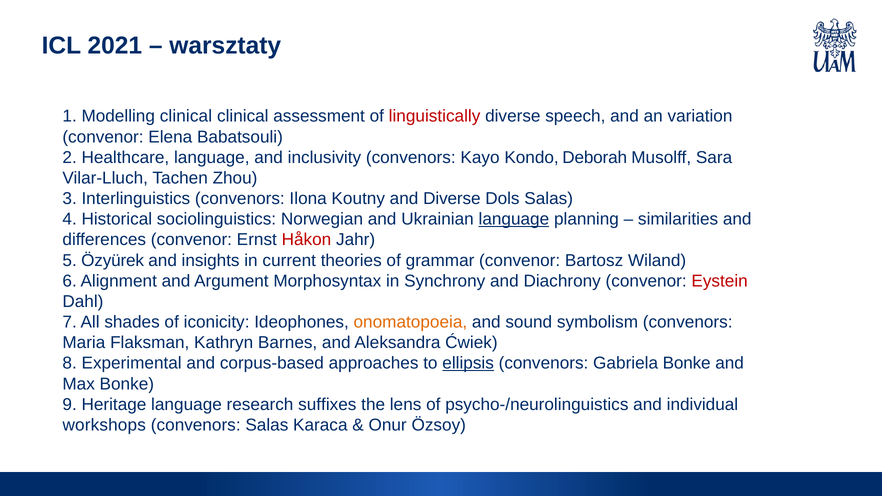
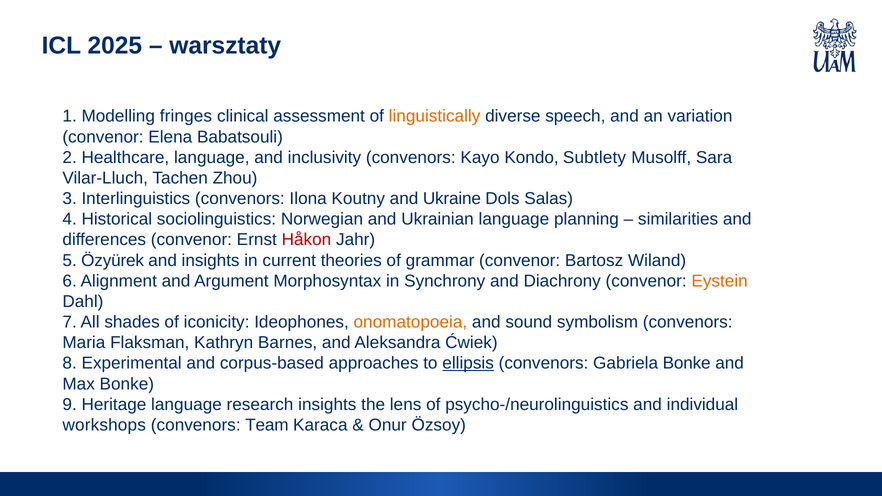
2021: 2021 -> 2025 (115, 46)
Modelling clinical: clinical -> fringes (186, 116)
linguistically colour: red -> orange (435, 116)
Deborah: Deborah -> Subtlety (595, 158)
and Diverse: Diverse -> Ukraine (452, 199)
language underline: present -> none (514, 219)
Eystein colour: red -> orange (720, 281)
research suffixes: suffixes -> insights (327, 405)
convenors Salas: Salas -> Team (267, 425)
